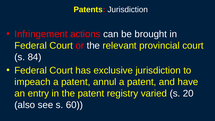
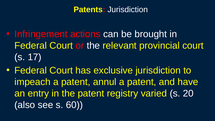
84: 84 -> 17 (35, 57)
